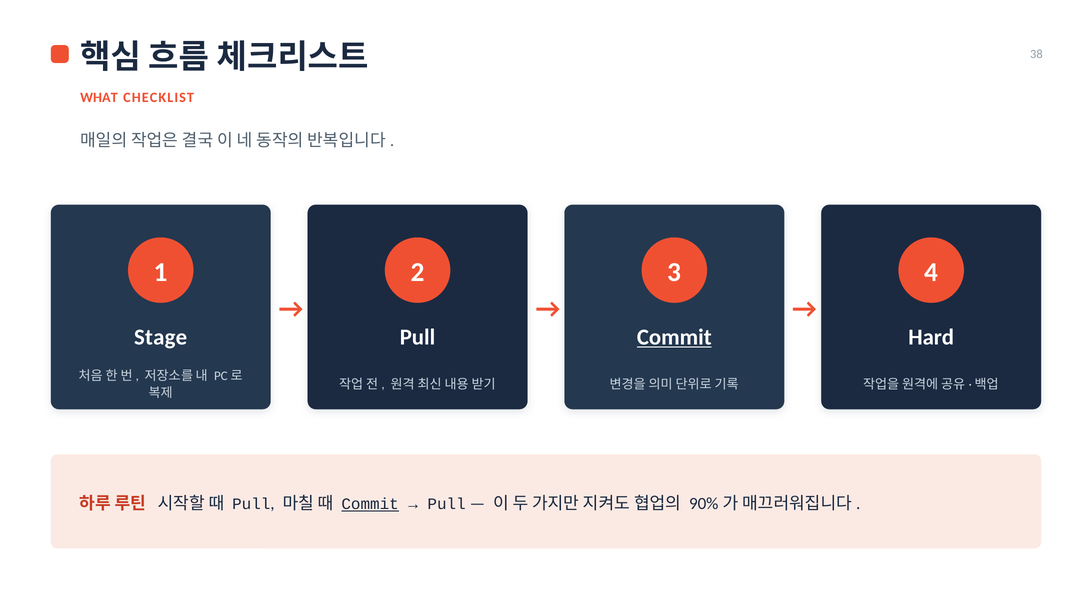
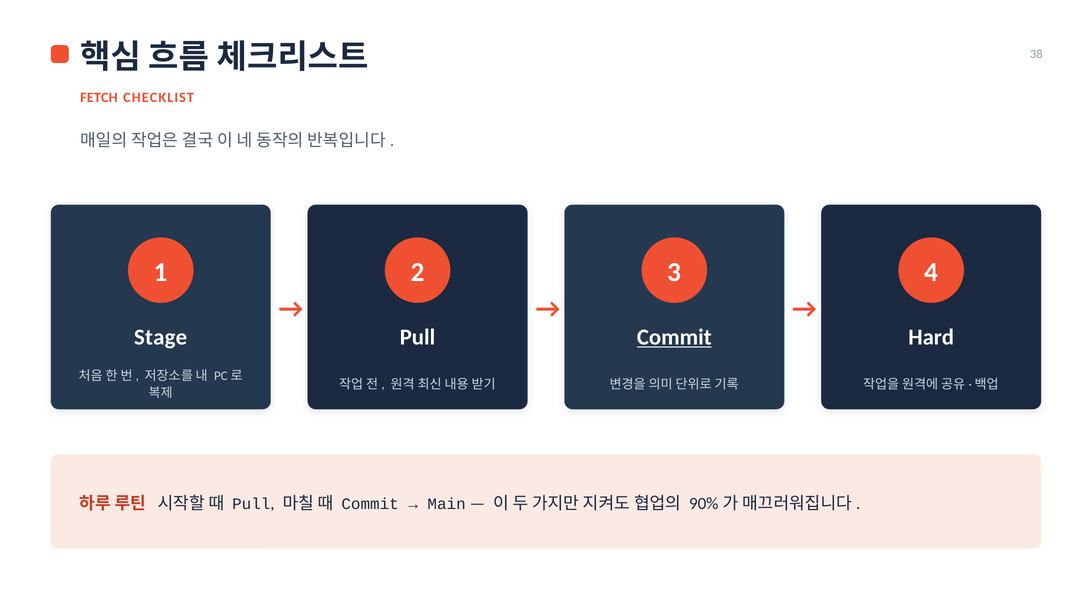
WHAT: WHAT -> FETCH (99, 98)
Commit underline: present -> none (370, 504)
Pull: Pull -> Main (447, 504)
